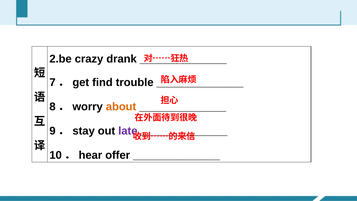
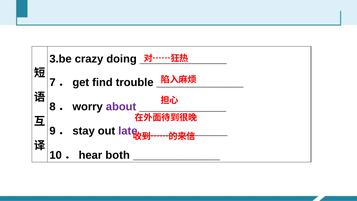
2.be: 2.be -> 3.be (61, 59)
drank: drank -> doing (122, 59)
about colour: orange -> purple (121, 107)
offer: offer -> both (118, 155)
